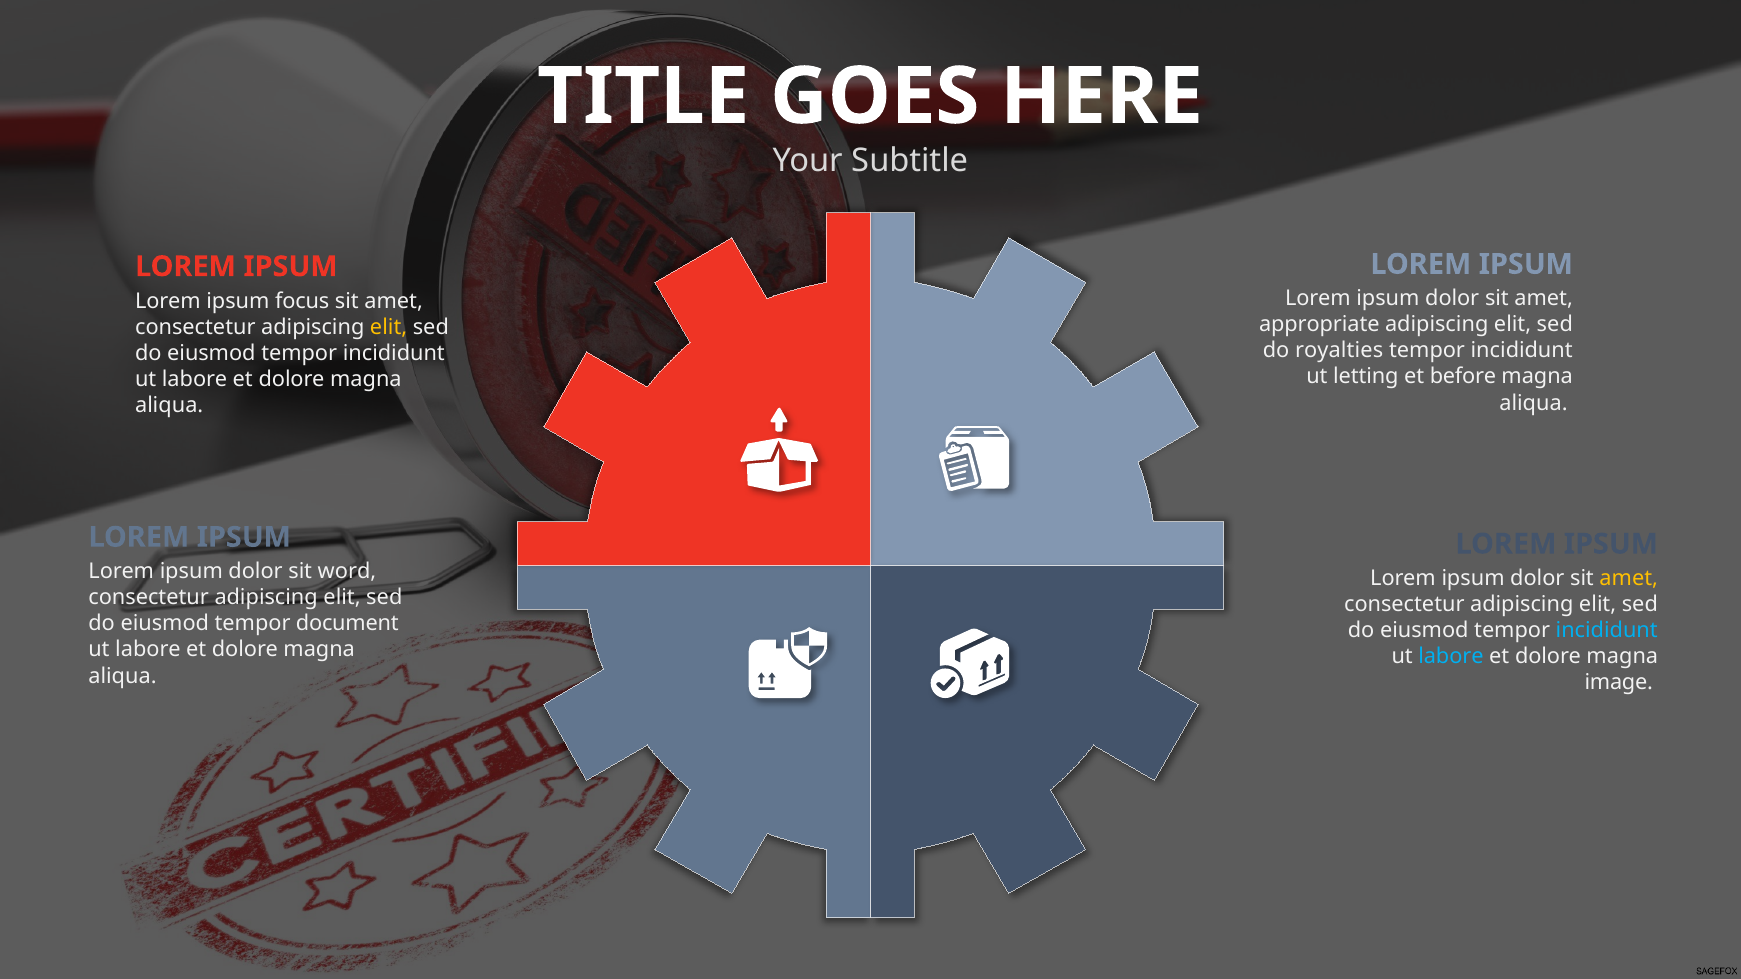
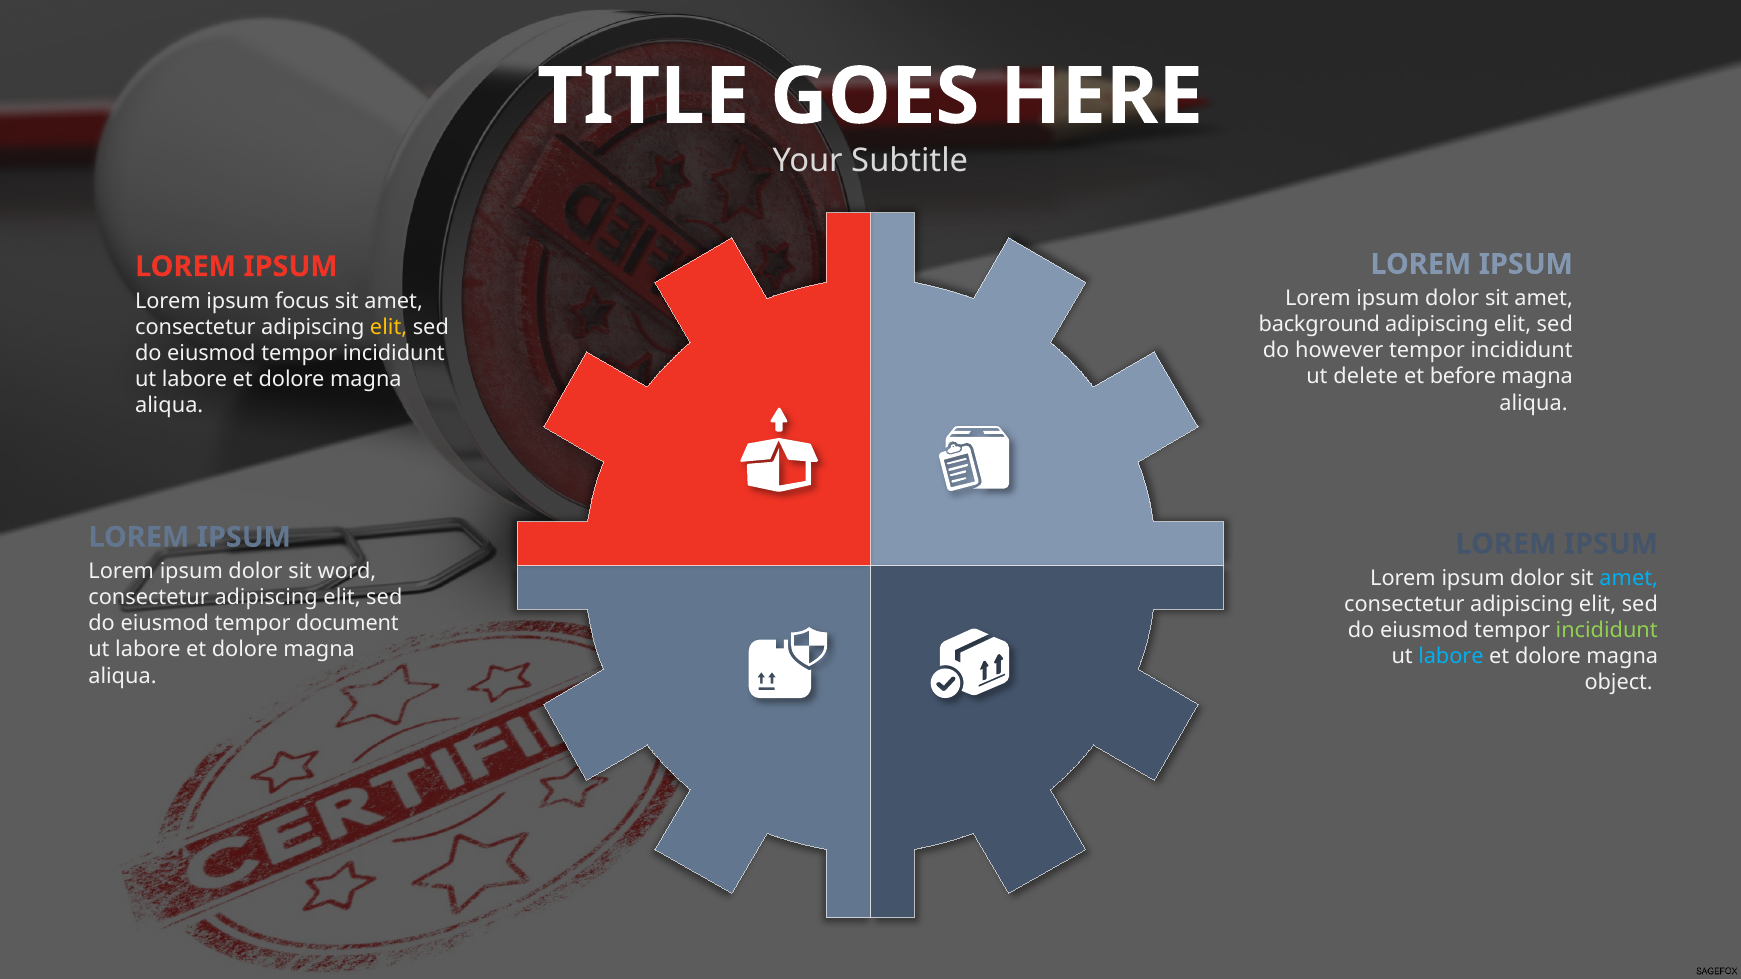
appropriate: appropriate -> background (1319, 325)
royalties: royalties -> however (1339, 351)
letting: letting -> delete (1366, 377)
amet colour: yellow -> light blue (1629, 578)
incididunt colour: light blue -> light green (1607, 631)
image: image -> object (1619, 683)
